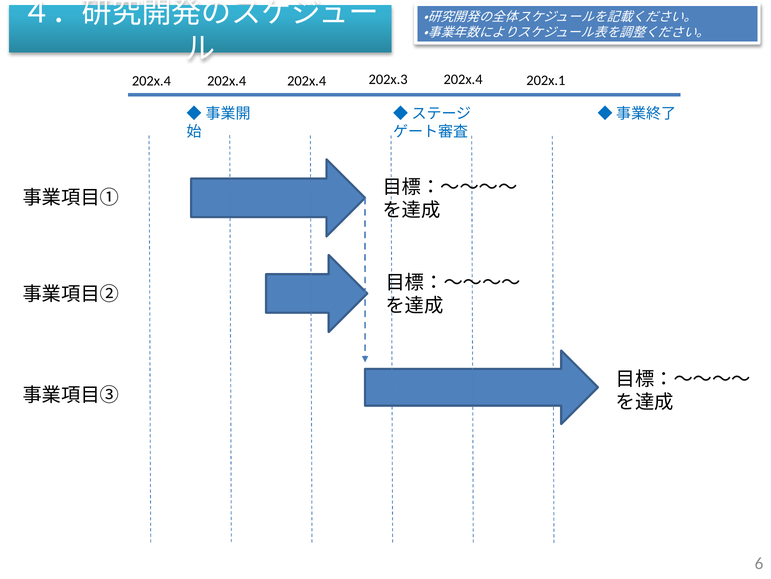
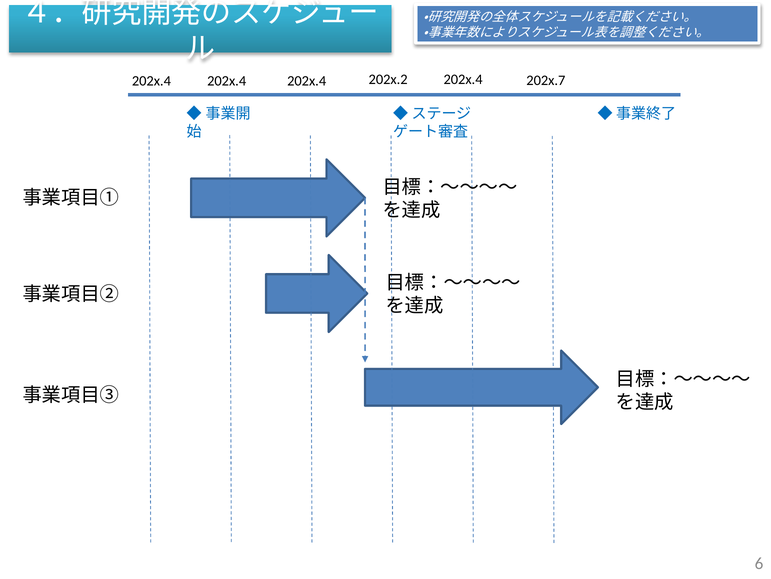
202x.3: 202x.3 -> 202x.2 (388, 79)
202x.1: 202x.1 -> 202x.7 (546, 81)
